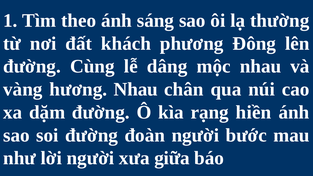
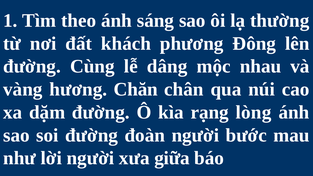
hương Nhau: Nhau -> Chăn (136, 89)
hiền: hiền -> lòng (254, 112)
